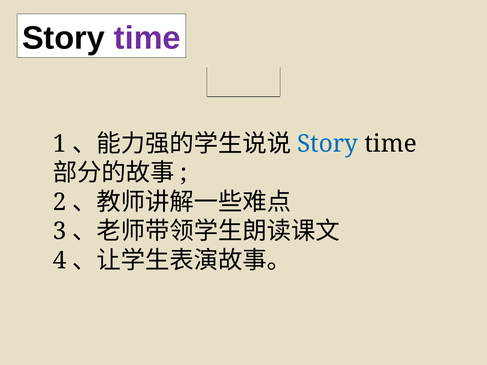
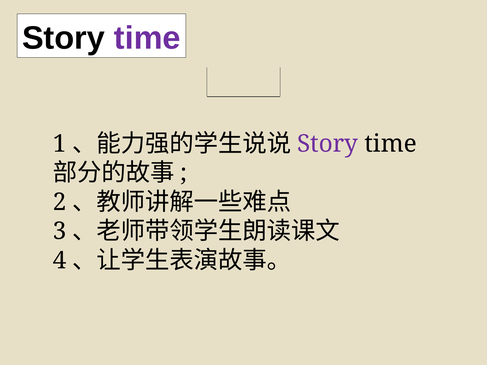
Story colour: blue -> purple (328, 144)
